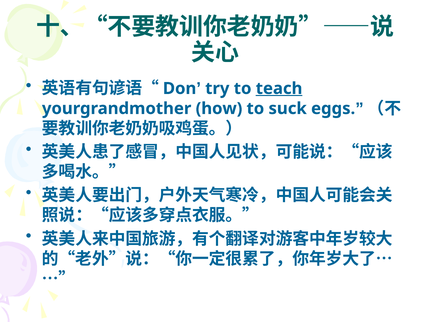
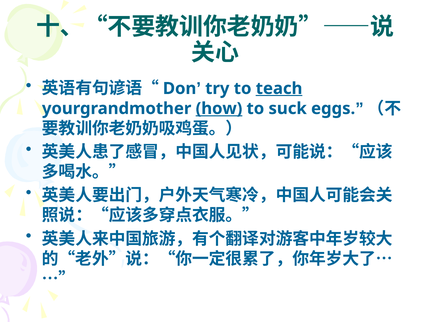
how underline: none -> present (219, 109)
